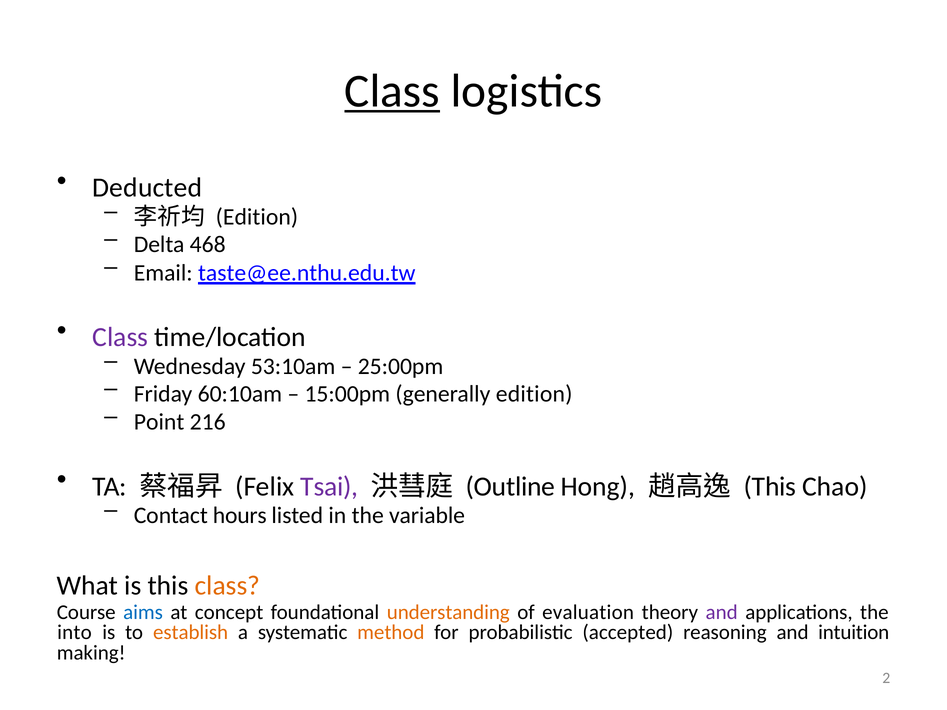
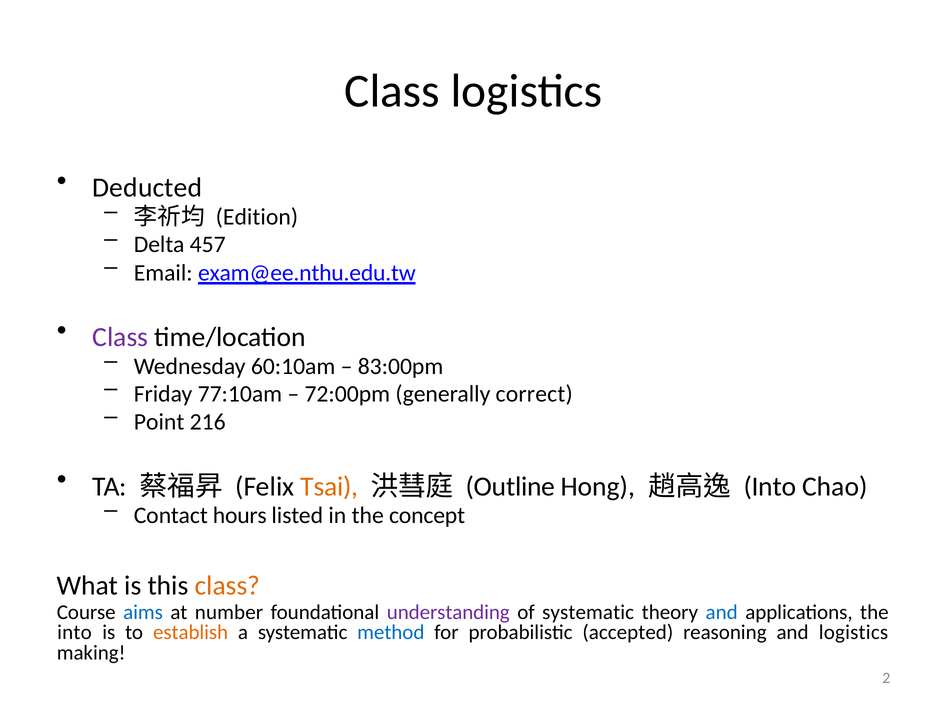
Class underline: present -> none (392, 91)
468: 468 -> 457 (208, 245)
taste@ee.nthu.edu.tw: taste@ee.nthu.edu.tw -> exam@ee.nthu.edu.tw (307, 273)
53:10am: 53:10am -> 60:10am (293, 366)
25:00pm: 25:00pm -> 83:00pm (401, 366)
60:10am: 60:10am -> 77:10am (240, 394)
15:00pm: 15:00pm -> 72:00pm (347, 394)
generally edition: edition -> correct (534, 394)
Tsai colour: purple -> orange (329, 487)
This: This -> Into (770, 487)
variable: variable -> concept (427, 516)
concept: concept -> number (229, 613)
understanding colour: orange -> purple (448, 613)
of evaluation: evaluation -> systematic (588, 613)
and colour: purple -> blue (722, 613)
method colour: orange -> blue (391, 633)
and intuition: intuition -> logistics (853, 633)
